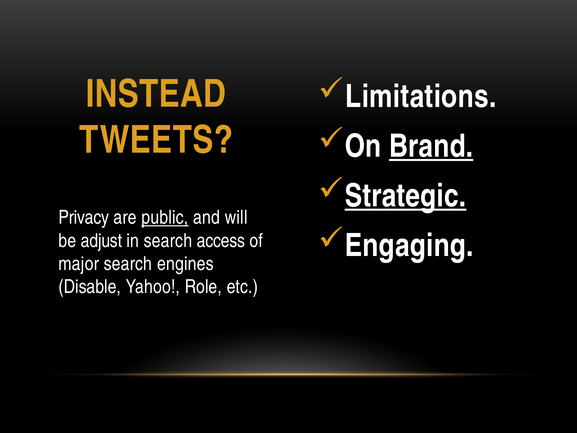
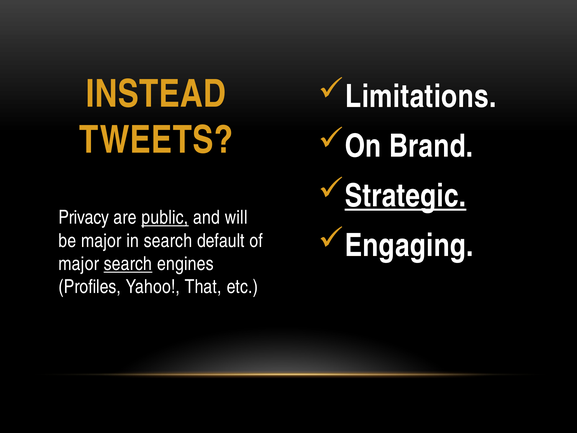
Brand underline: present -> none (431, 146)
be adjust: adjust -> major (101, 241)
access: access -> default (221, 241)
search underline: none -> present (128, 264)
Disable: Disable -> Profiles (90, 287)
Role: Role -> That (203, 287)
